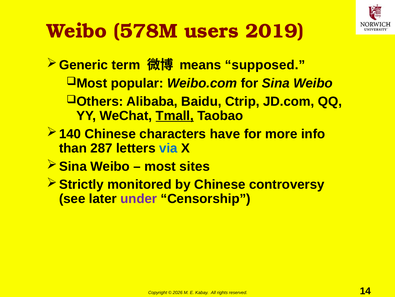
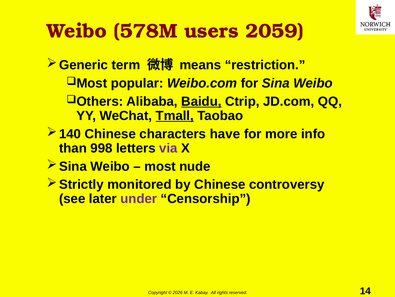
2019: 2019 -> 2059 (275, 31)
supposed: supposed -> restriction (265, 65)
Baidu underline: none -> present (201, 101)
287: 287 -> 998 (101, 148)
via colour: blue -> purple (168, 148)
sites: sites -> nude (195, 166)
